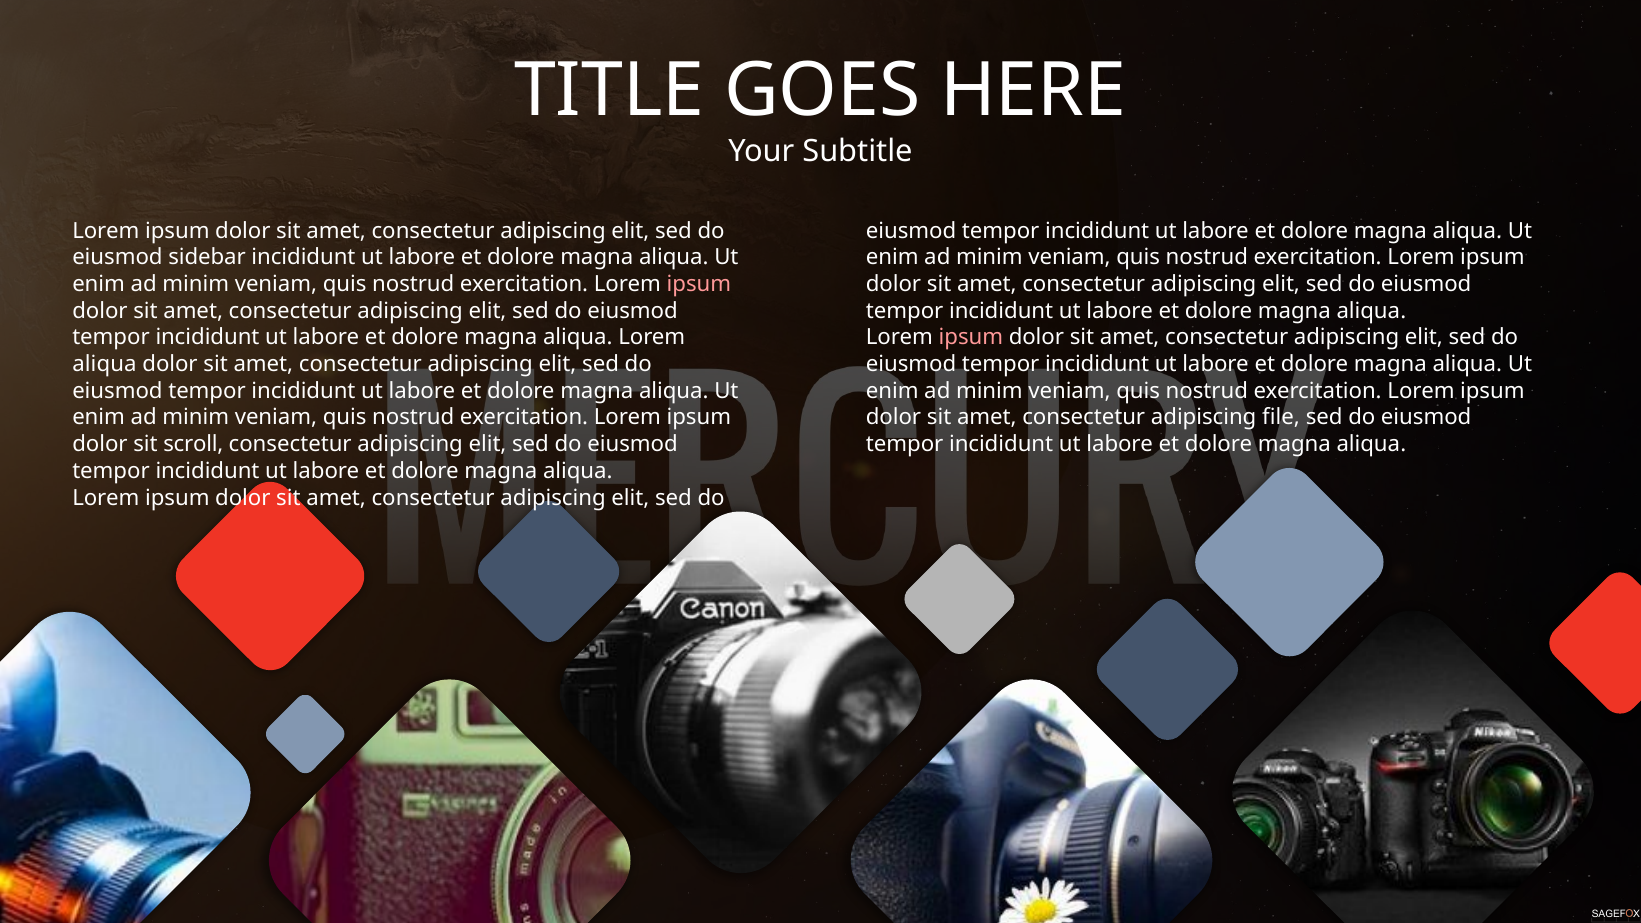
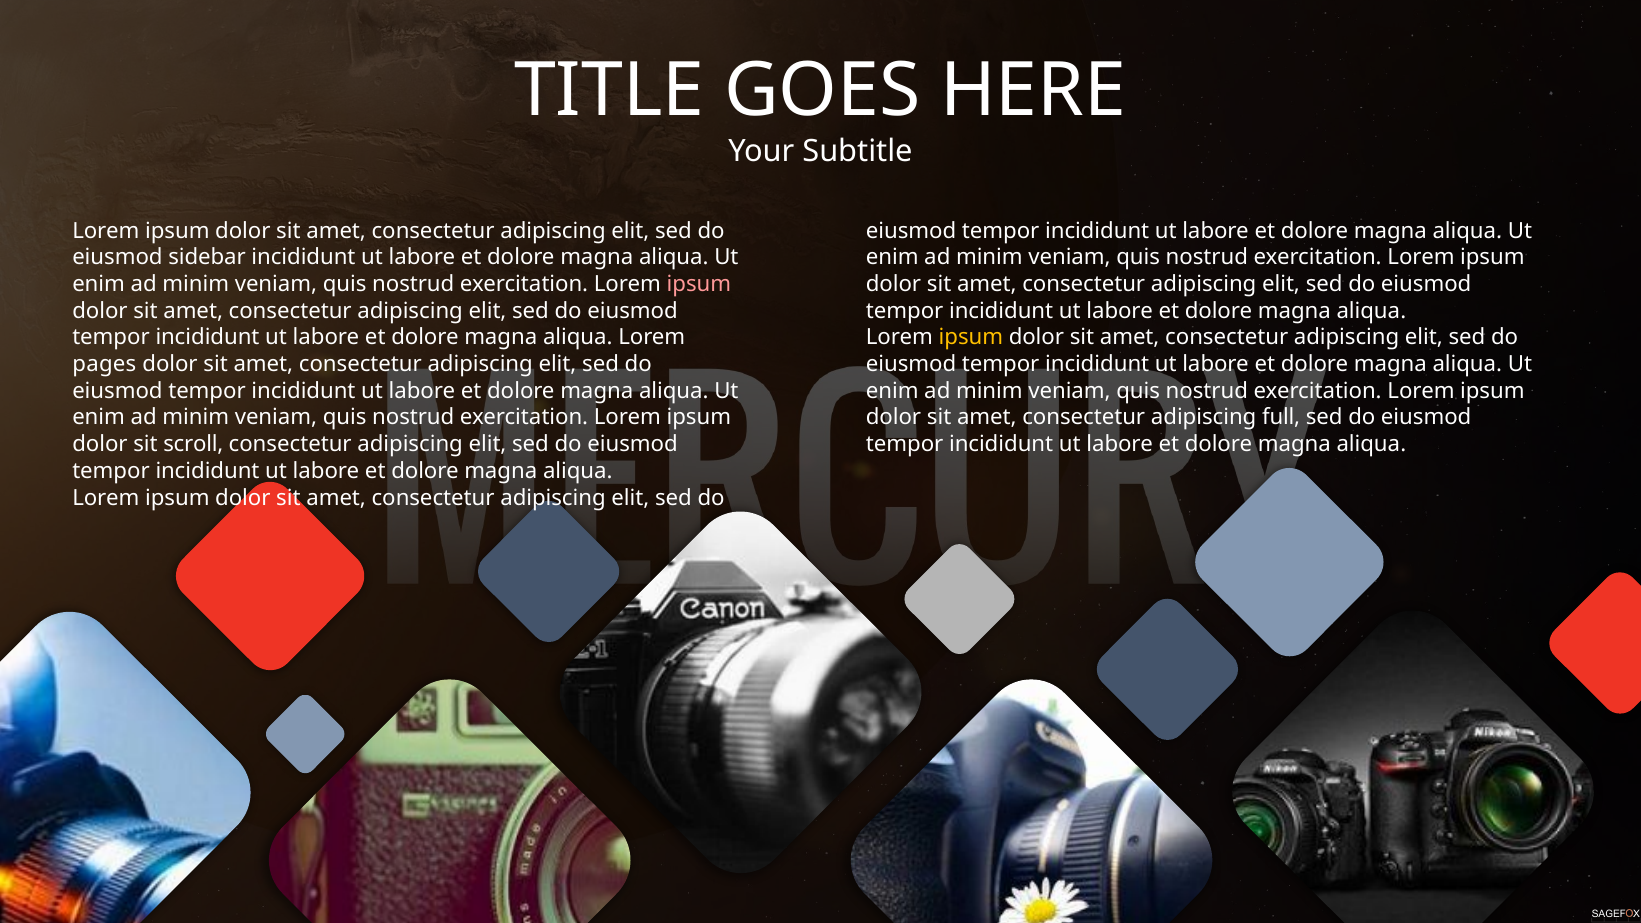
ipsum colour: pink -> yellow (971, 338)
aliqua: aliqua -> pages (104, 364)
file: file -> full (1281, 418)
